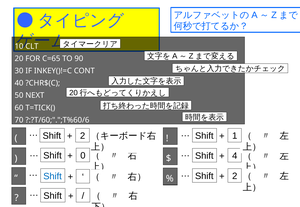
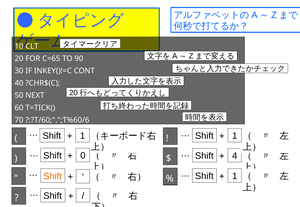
2: 2 -> 1 (83, 136)
Shift colour: blue -> orange (53, 177)
2: 2 -> 1 (235, 177)
